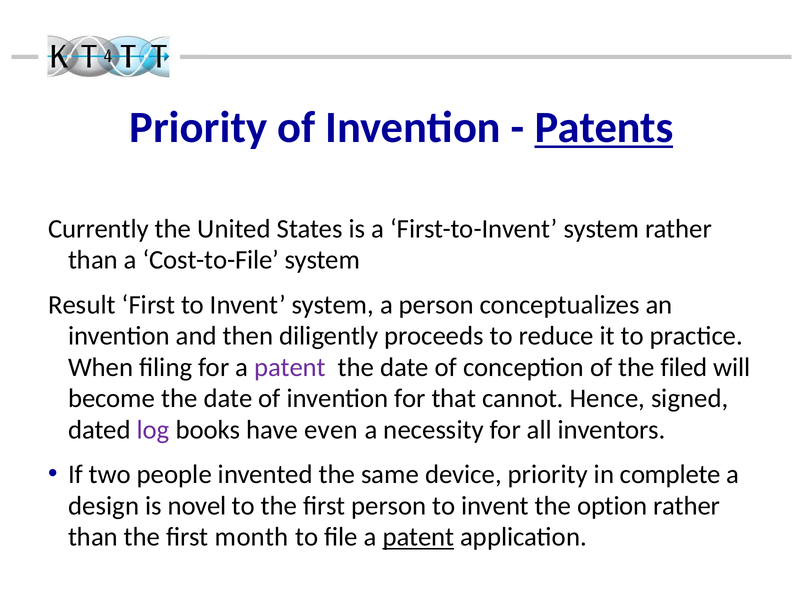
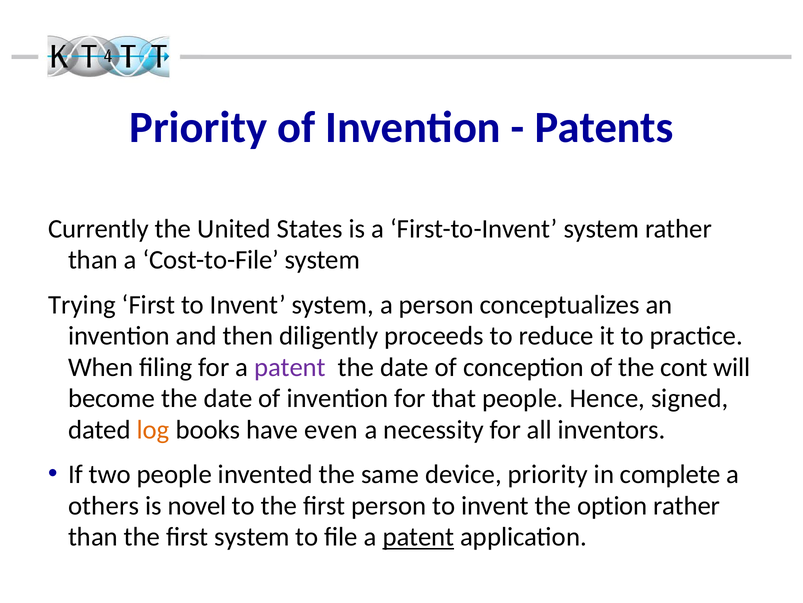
Patents underline: present -> none (604, 128)
Result: Result -> Trying (82, 304)
filed: filed -> cont (684, 367)
that cannot: cannot -> people (523, 398)
log colour: purple -> orange (153, 429)
design: design -> others (104, 505)
first month: month -> system (252, 536)
